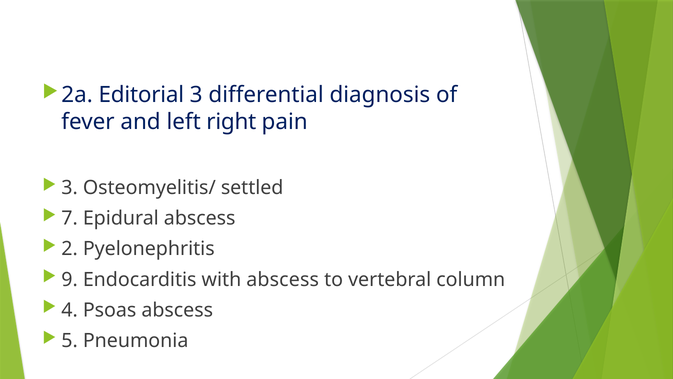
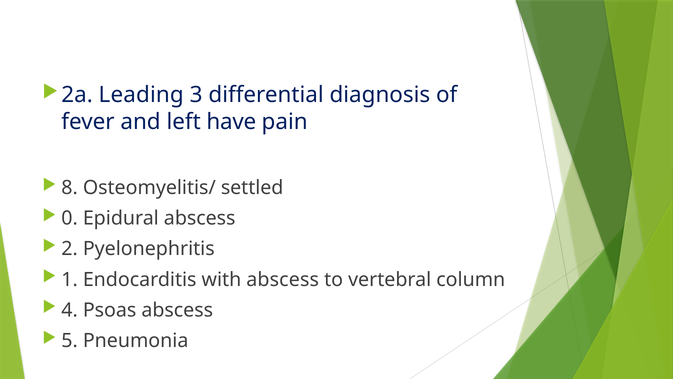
Editorial: Editorial -> Leading (141, 95)
right: right -> have (231, 122)
3: 3 -> 8 (70, 188)
7: 7 -> 0 (70, 218)
9: 9 -> 1 (70, 279)
